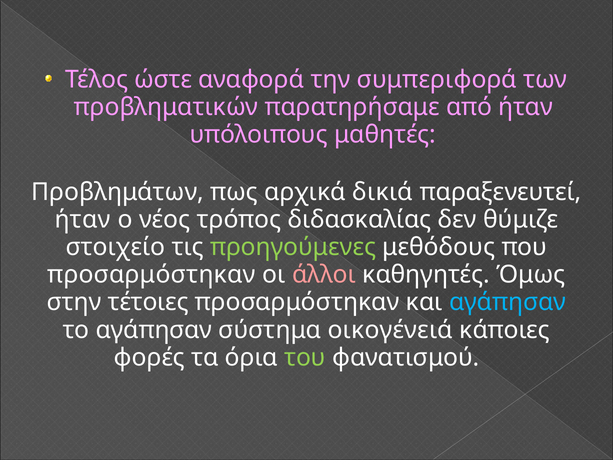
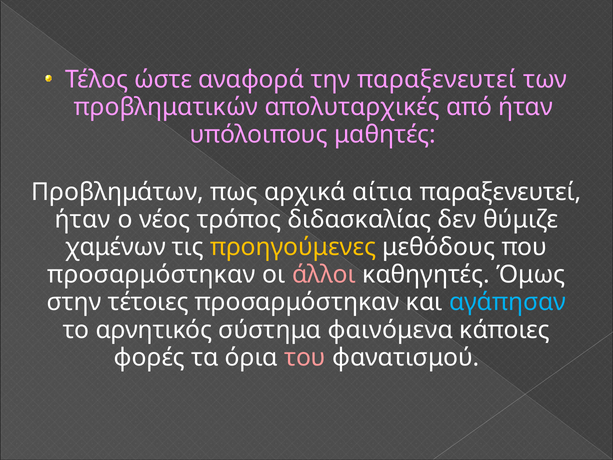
την συμπεριφορά: συμπεριφορά -> παραξενευτεί (437, 79)
παρατηρήσαμε: παρατηρήσαμε -> απολυταρχικές (352, 107)
δικιά: δικιά -> αίτια (383, 192)
στοιχείο: στοιχείο -> χαμένων (116, 247)
προηγούμενες colour: light green -> yellow (293, 247)
το αγάπησαν: αγάπησαν -> αρνητικός (154, 330)
οικογένειά: οικογένειά -> φαινόμενα (390, 330)
του colour: light green -> pink (305, 357)
